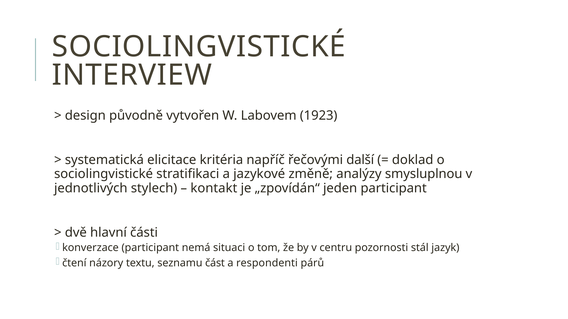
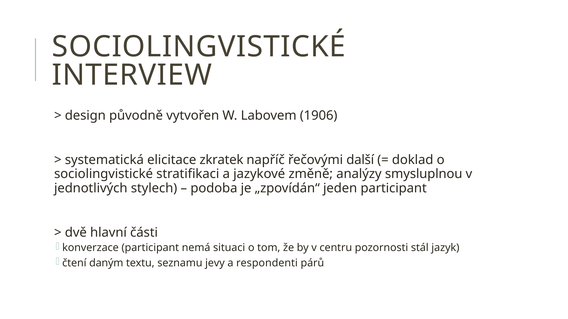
1923: 1923 -> 1906 (319, 116)
kritéria: kritéria -> zkratek (221, 160)
kontakt: kontakt -> podoba (214, 188)
názory: názory -> daným (106, 263)
část: část -> jevy (215, 263)
